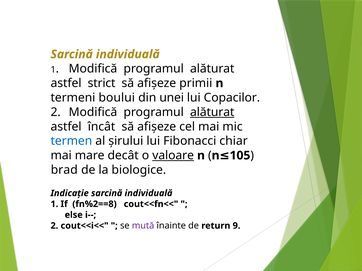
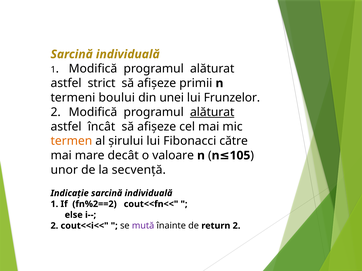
Copacilor: Copacilor -> Frunzelor (232, 98)
termen colour: blue -> orange (71, 141)
chiar: chiar -> către (234, 141)
valoare underline: present -> none (173, 156)
brad: brad -> unor (64, 170)
biologice: biologice -> secvenţă (139, 170)
fn%2==8: fn%2==8 -> fn%2==2 (95, 204)
return 9: 9 -> 2 (237, 226)
